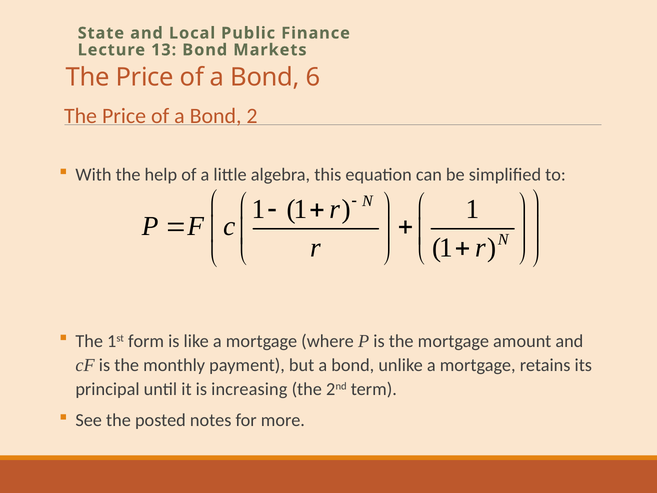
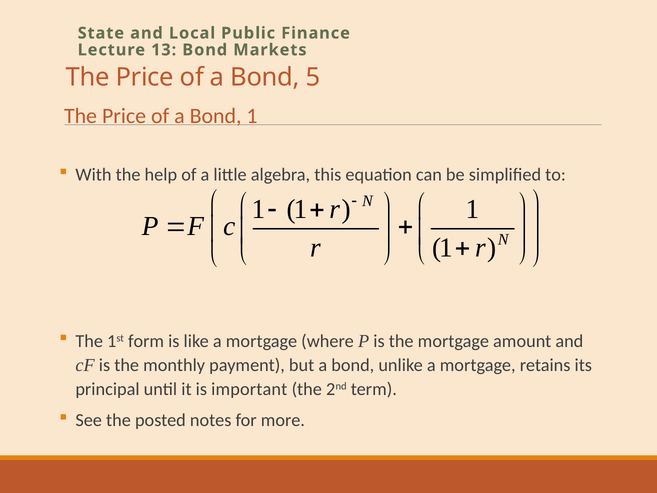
6: 6 -> 5 (313, 77)
Bond 2: 2 -> 1 (252, 116)
increasing: increasing -> important (249, 389)
